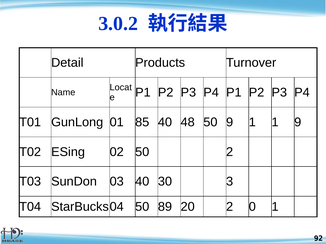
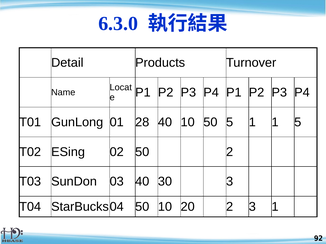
3.0.2: 3.0.2 -> 6.3.0 (118, 24)
85: 85 -> 28 (142, 122)
40 48: 48 -> 10 (188, 122)
50 9: 9 -> 5 (230, 122)
1 9: 9 -> 5 (298, 122)
50 89: 89 -> 10 (165, 207)
2 0: 0 -> 3 (252, 207)
